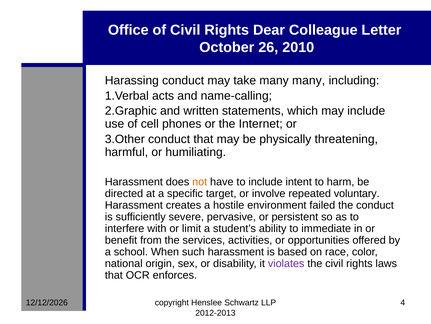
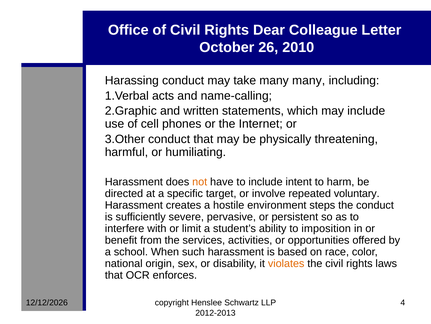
failed: failed -> steps (322, 205)
immediate: immediate -> imposition (326, 228)
violates colour: purple -> orange (286, 263)
